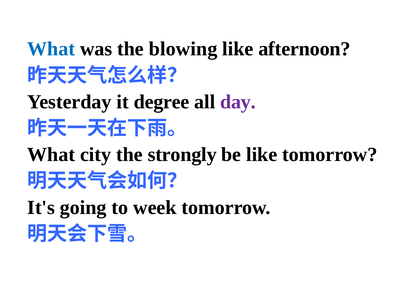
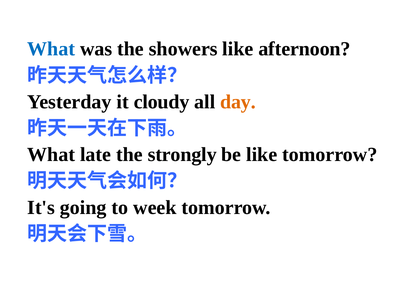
blowing: blowing -> showers (183, 49)
degree: degree -> cloudy (162, 102)
day colour: purple -> orange (238, 102)
city: city -> late (96, 155)
